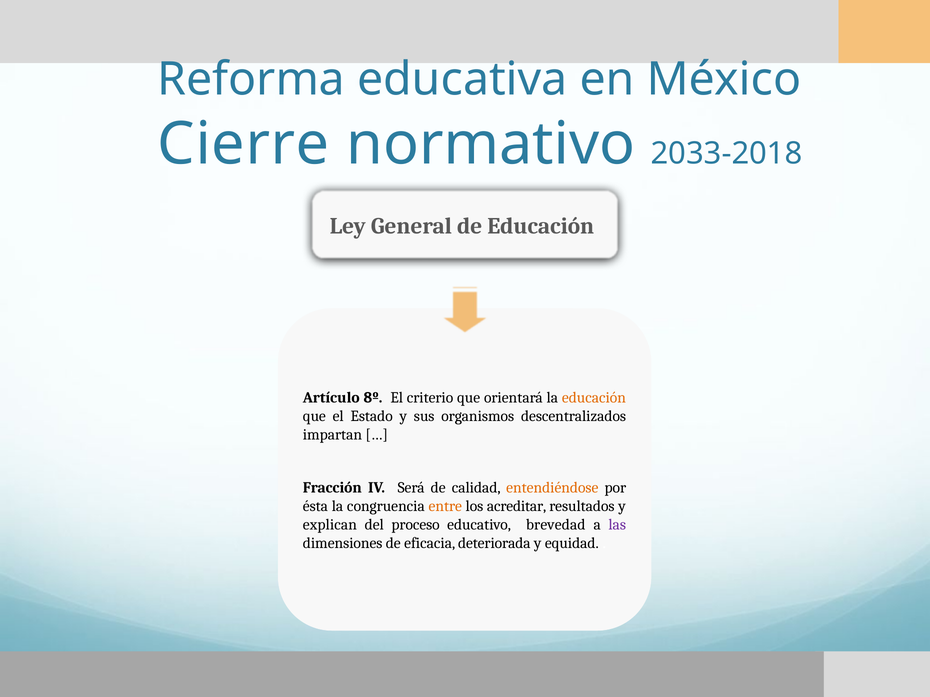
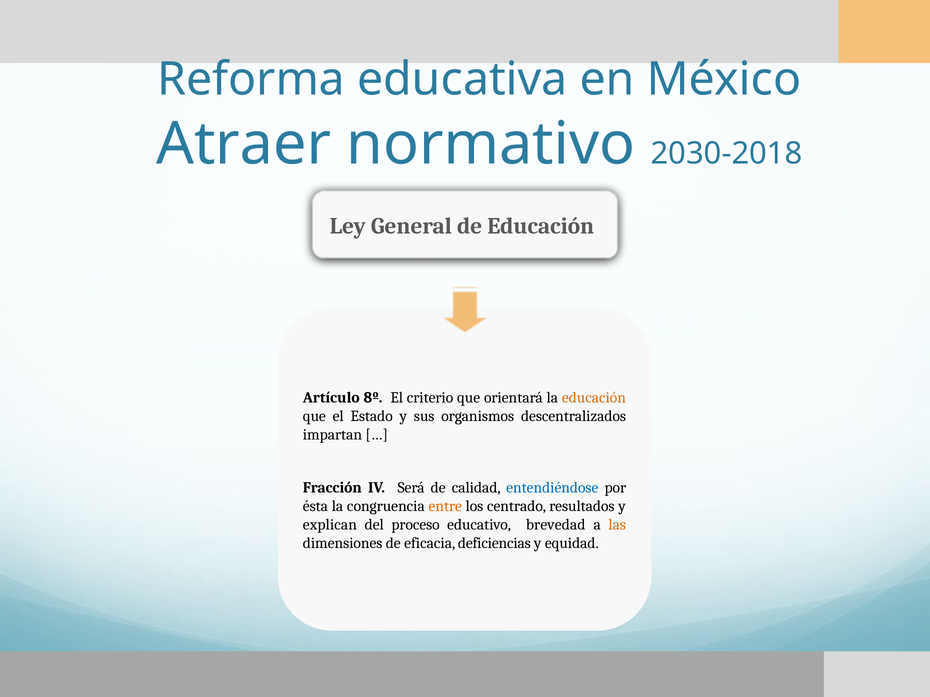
Cierre: Cierre -> Atraer (244, 144)
2033-2018: 2033-2018 -> 2030-2018 (727, 153)
entendiéndose colour: orange -> blue (552, 488)
acreditar: acreditar -> centrado (517, 506)
las colour: purple -> orange (617, 525)
deteriorada: deteriorada -> deficiencias (494, 544)
